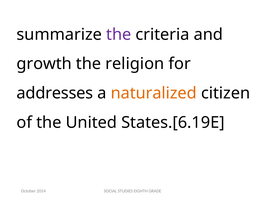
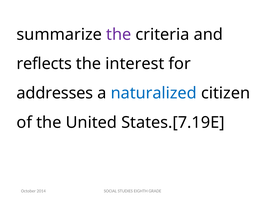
growth: growth -> reflects (44, 64)
religion: religion -> interest (135, 64)
naturalized colour: orange -> blue (154, 93)
States.[6.19E: States.[6.19E -> States.[7.19E (173, 123)
